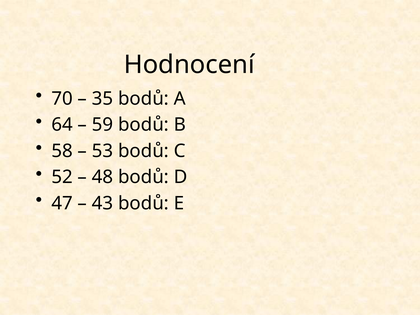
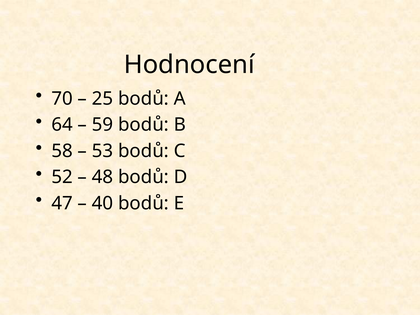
35: 35 -> 25 (103, 99)
43: 43 -> 40 (103, 203)
